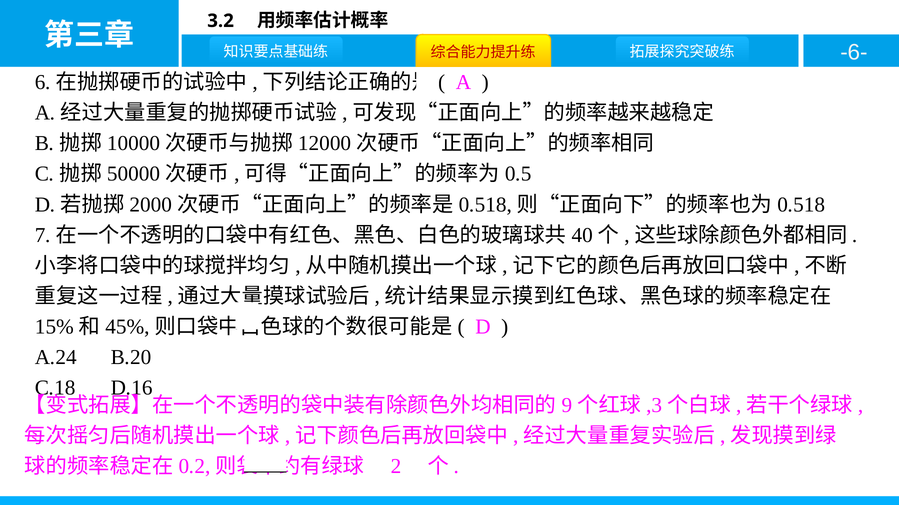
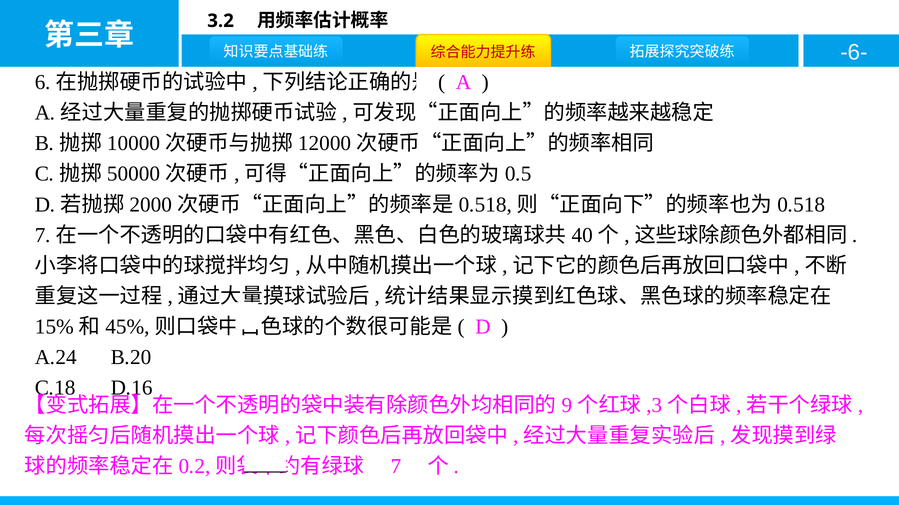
2: 2 -> 7 (396, 467)
